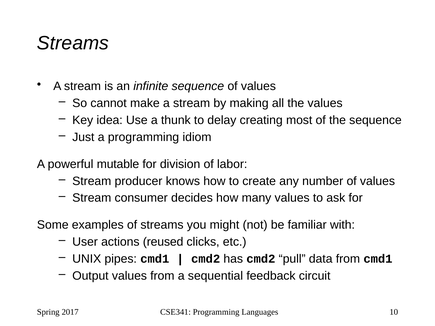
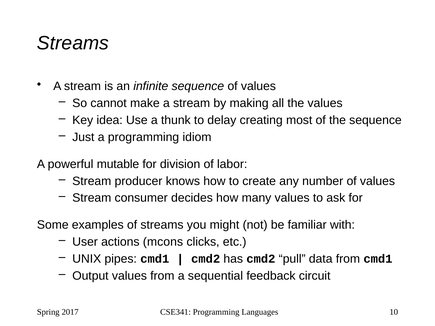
reused: reused -> mcons (163, 242)
